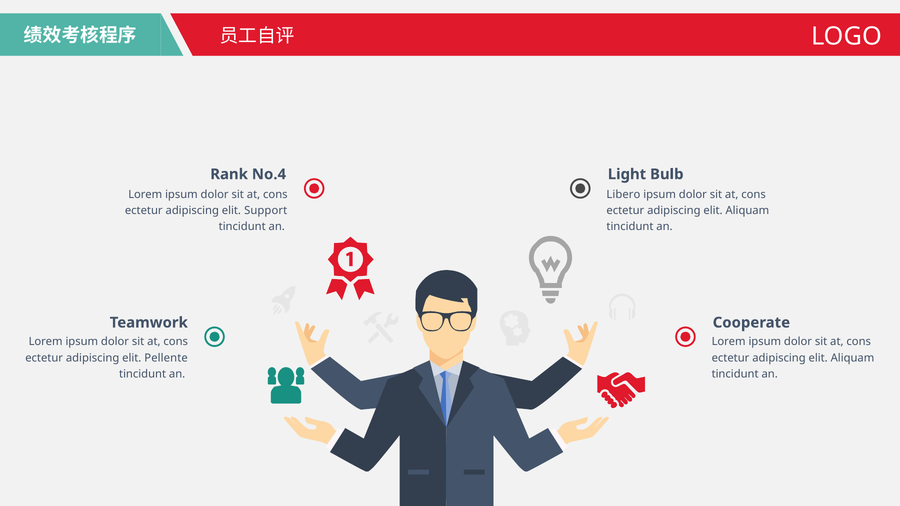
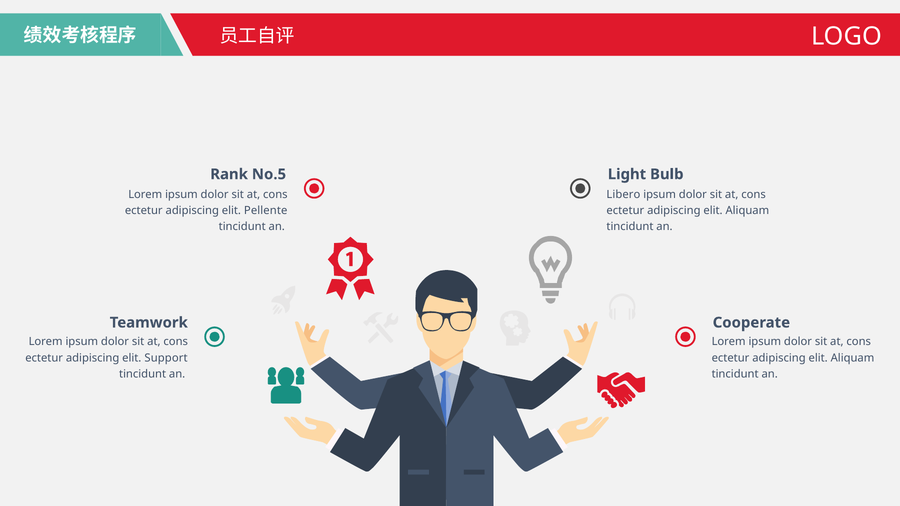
No.4: No.4 -> No.5 (269, 174)
Support: Support -> Pellente (266, 211)
Pellente: Pellente -> Support (166, 358)
